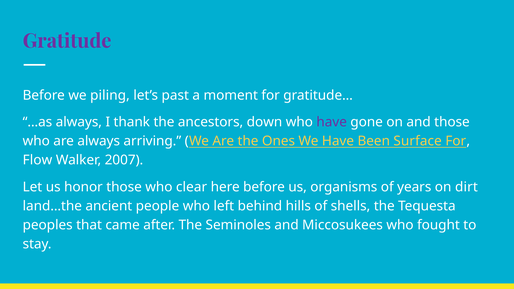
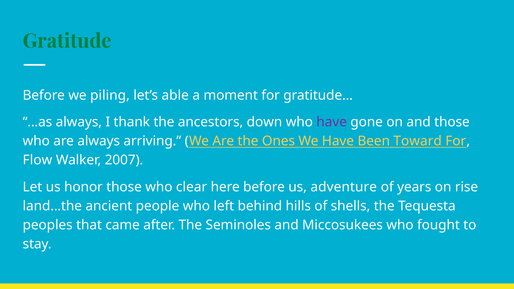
Gratitude colour: purple -> green (67, 41)
past: past -> able (175, 95)
Surface: Surface -> Toward (418, 141)
organisms: organisms -> adventure (344, 187)
dirt: dirt -> rise (467, 187)
